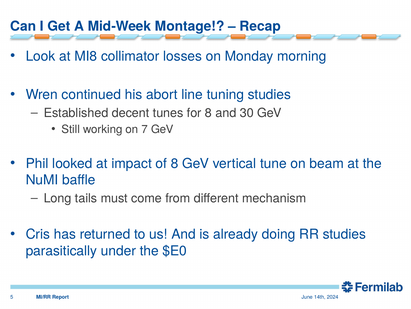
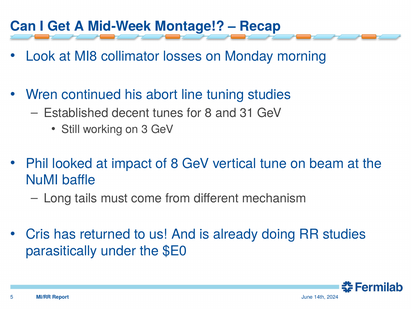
30: 30 -> 31 (247, 113)
7: 7 -> 3 (145, 129)
